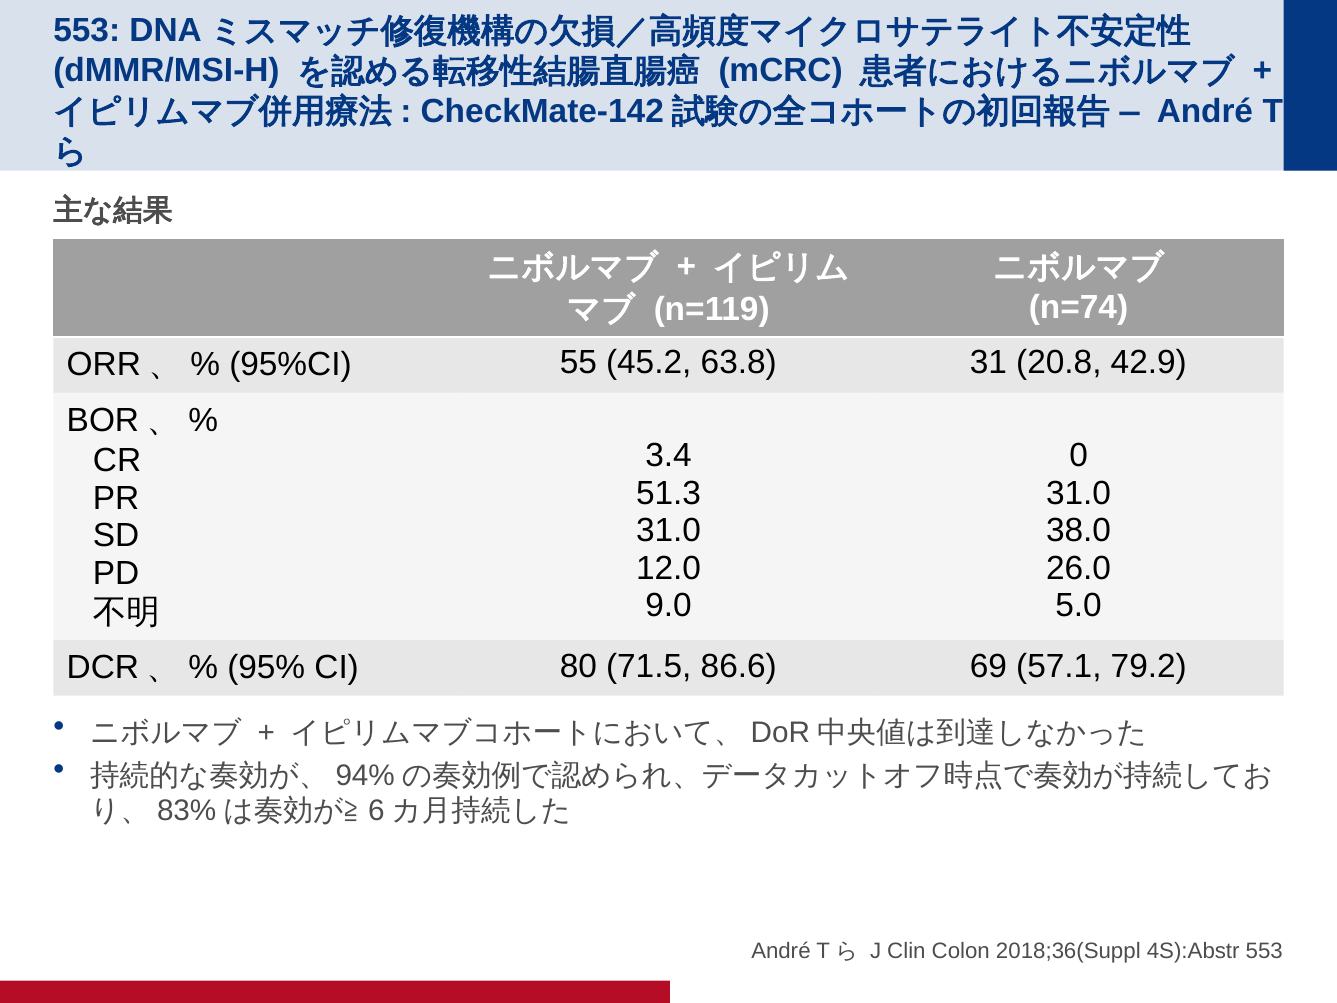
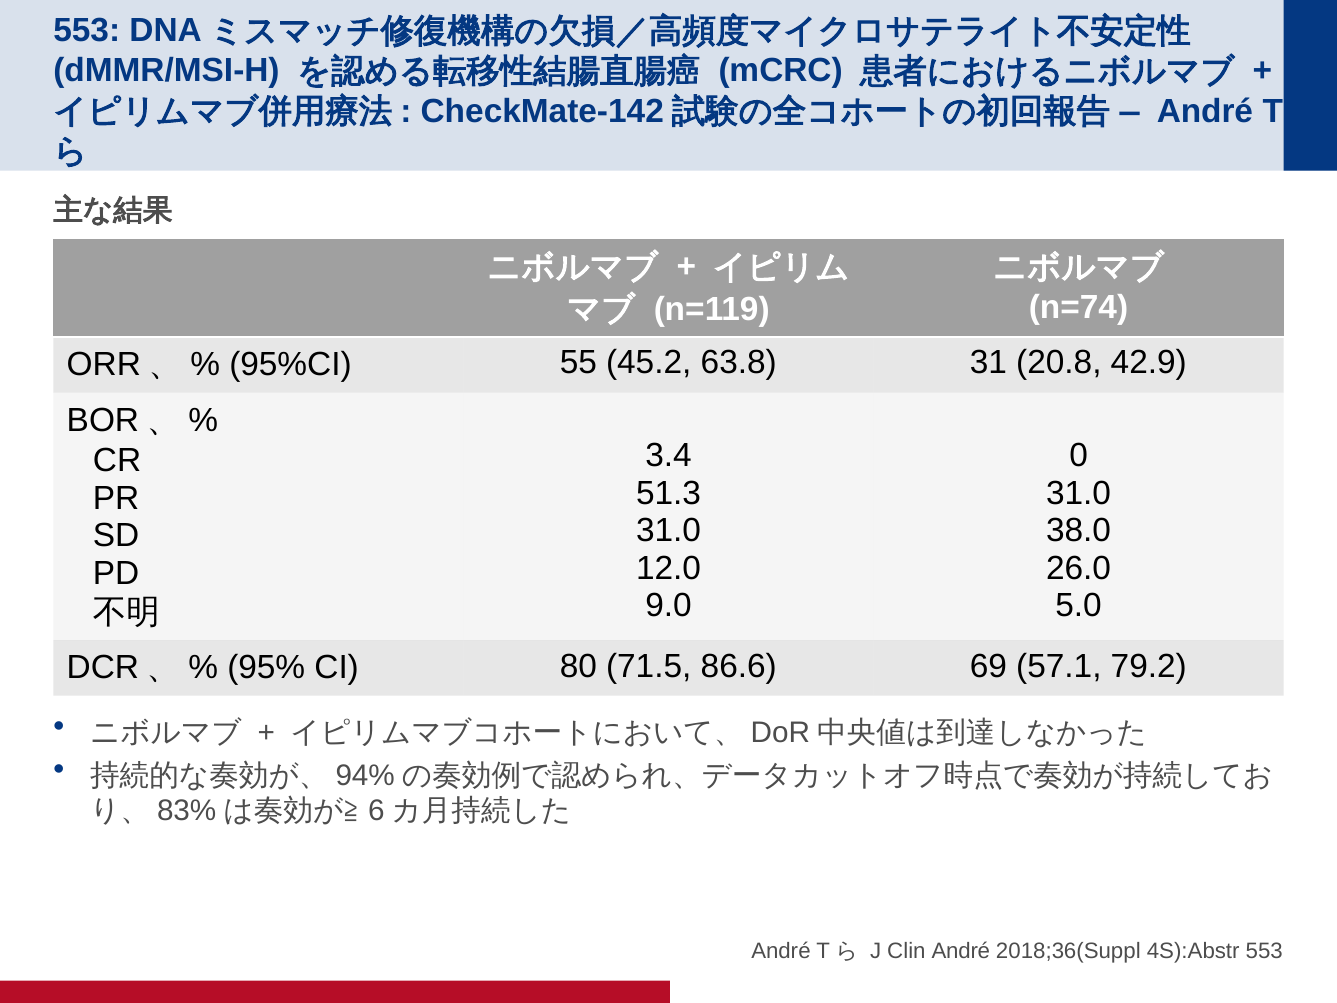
Clin Colon: Colon -> André (961, 951)
